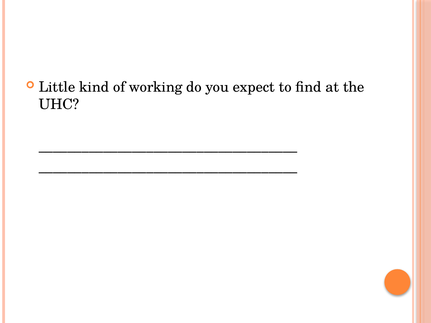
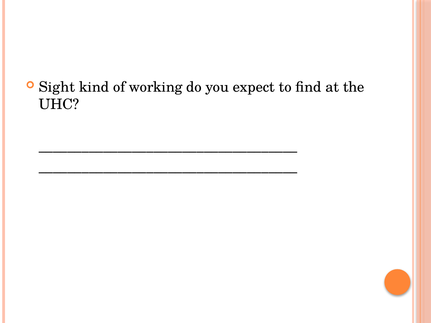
Little: Little -> Sight (57, 87)
